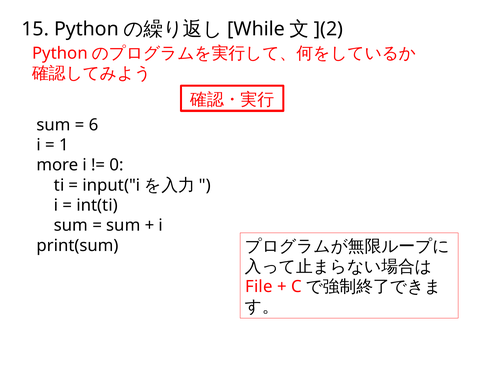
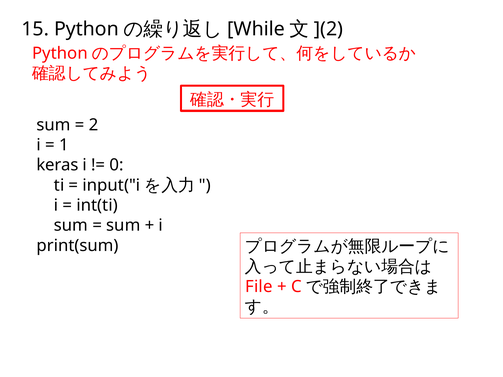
6: 6 -> 2 (94, 125)
more: more -> keras (57, 165)
